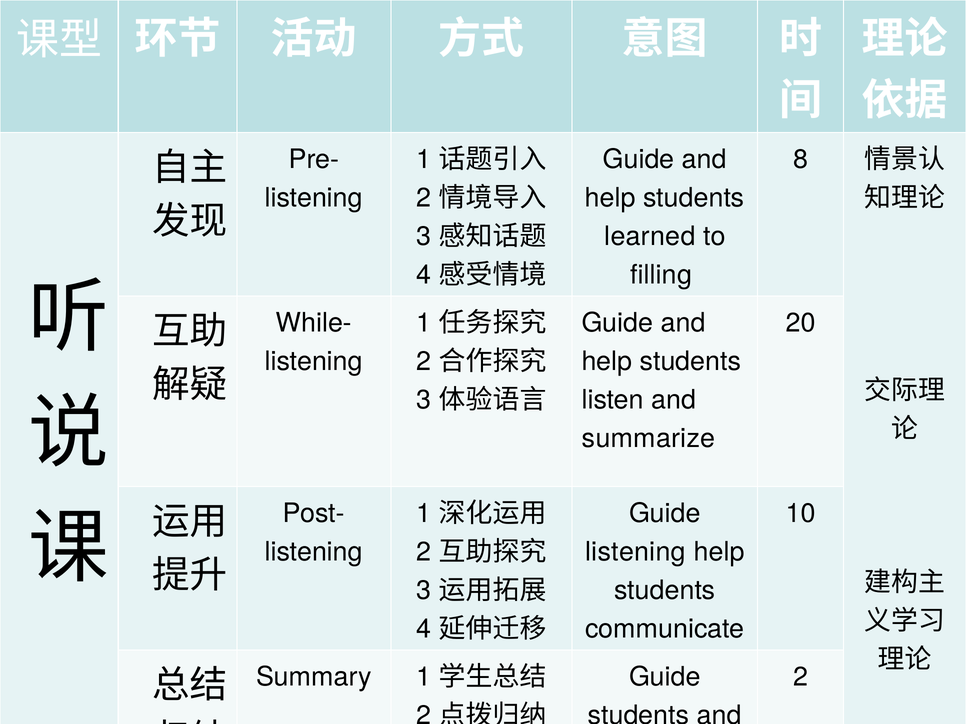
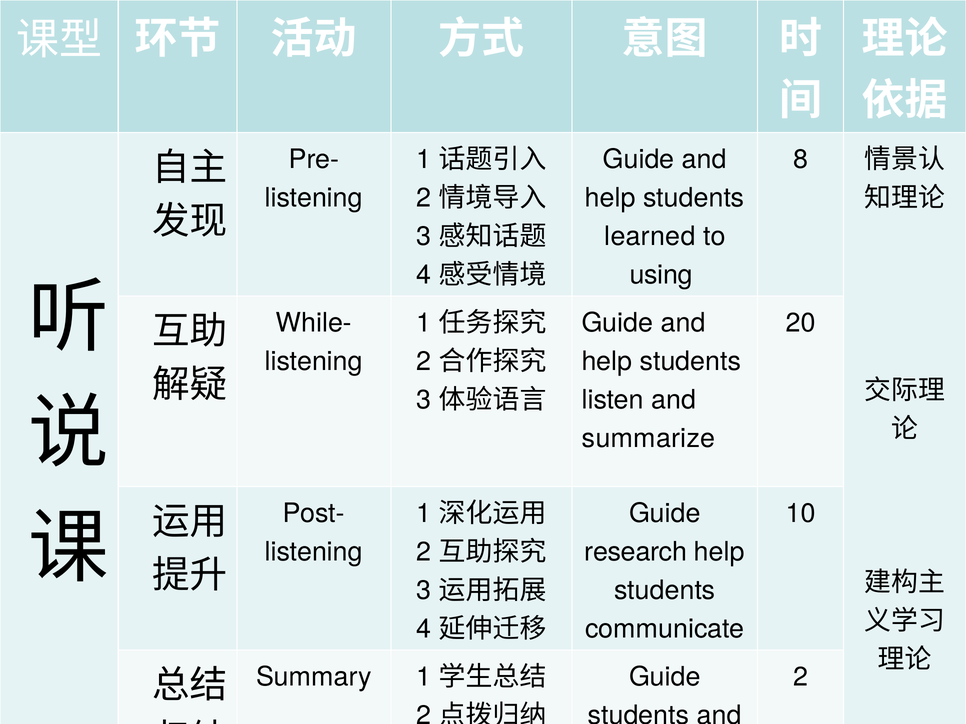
filling: filling -> using (661, 275)
listening: listening -> research (636, 552)
